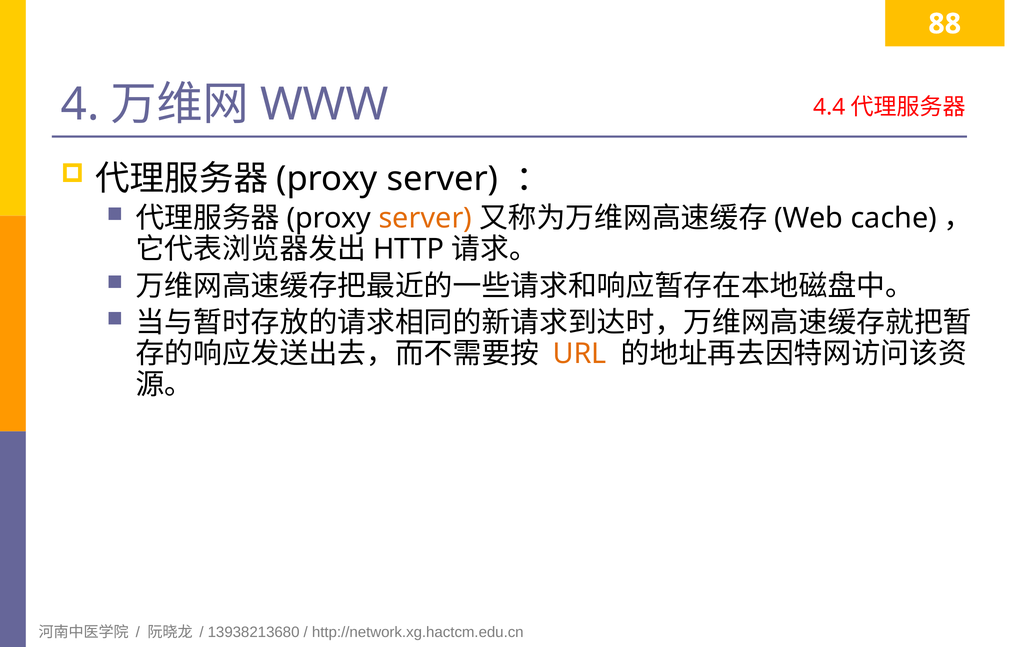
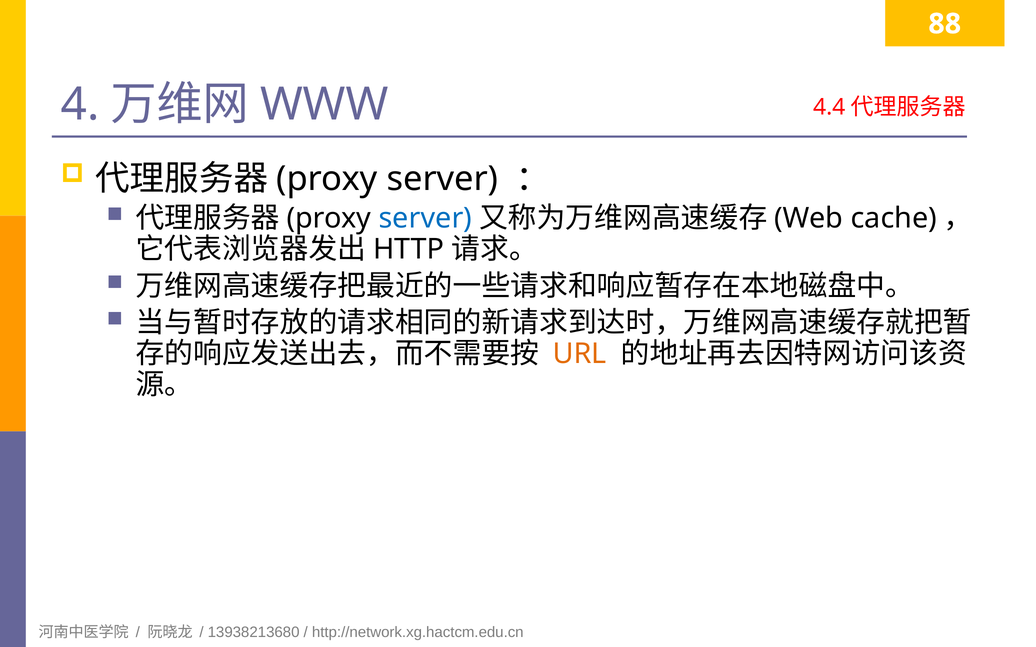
server colour: orange -> blue (425, 218)
